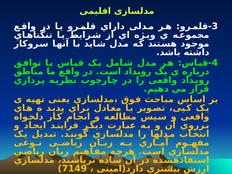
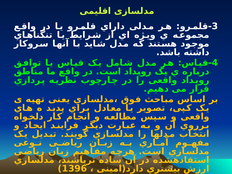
7149: 7149 -> 1396 (74, 169)
